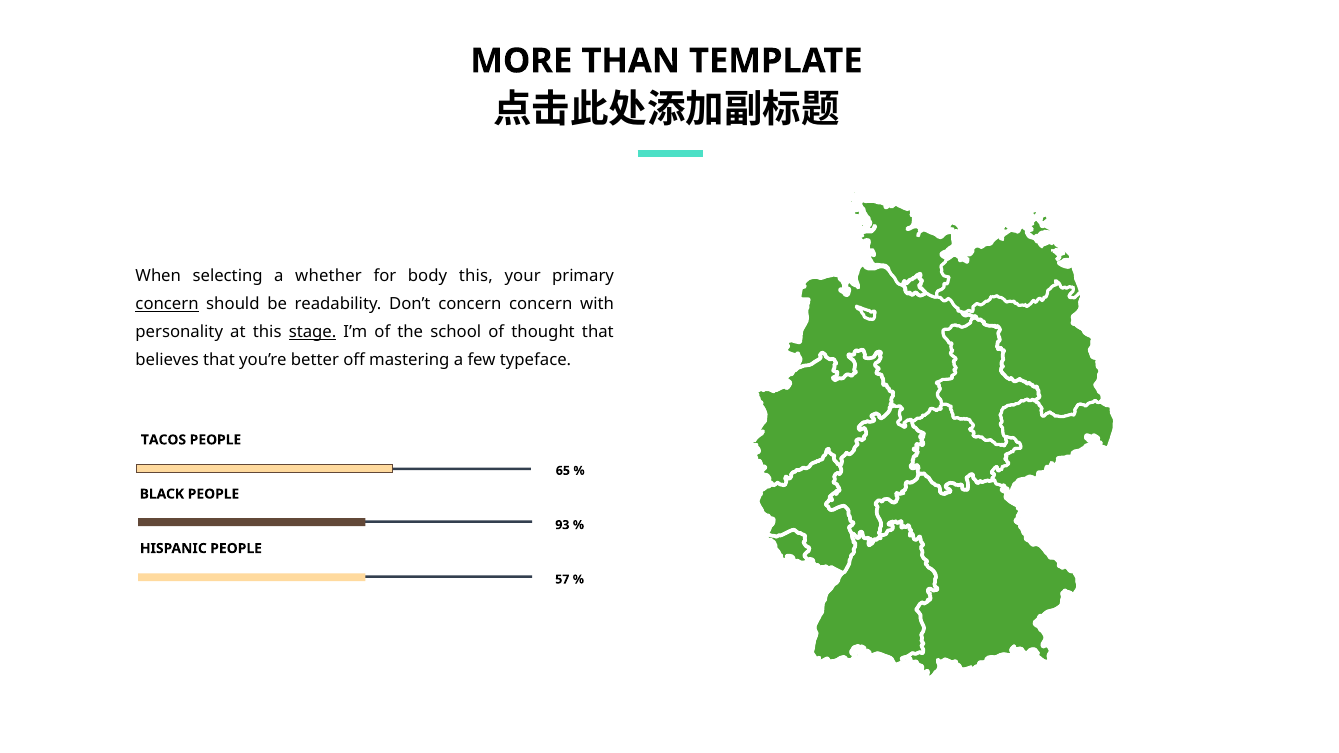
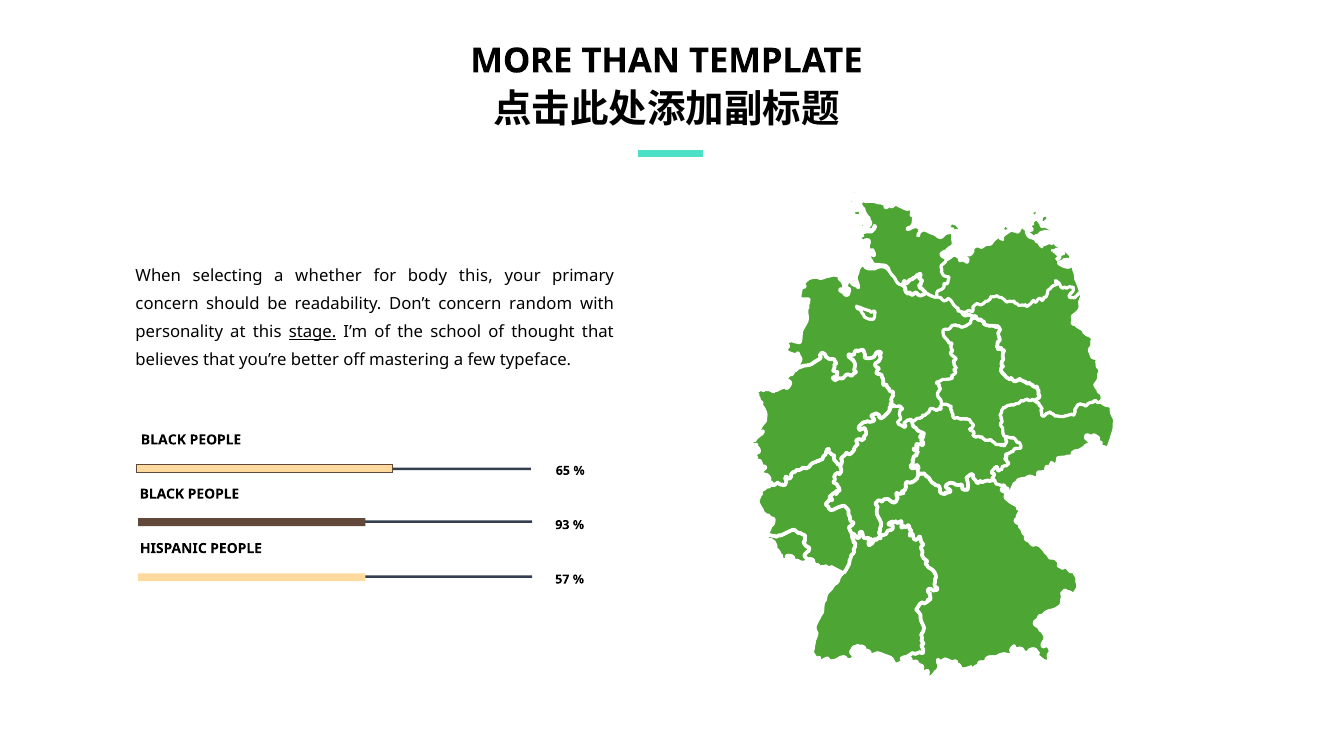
concern underline: present -> none (167, 304)
concern concern: concern -> random (541, 304)
TACOS: TACOS -> BLACK (163, 440)
